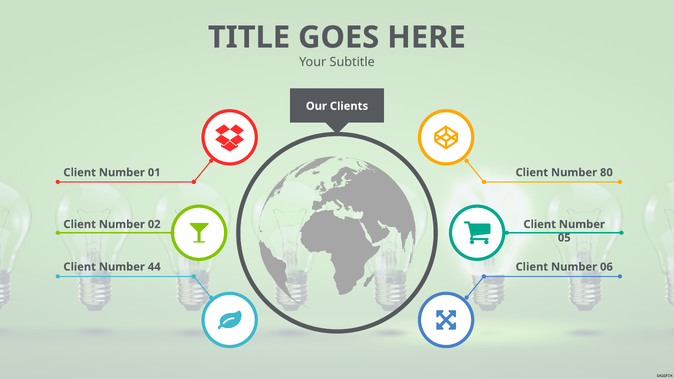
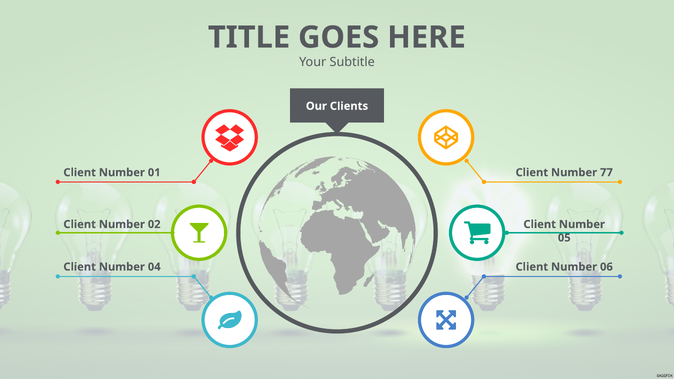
80: 80 -> 77 (606, 173)
44: 44 -> 04 (154, 267)
